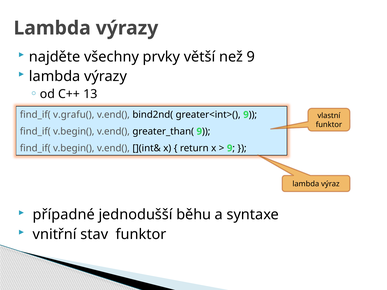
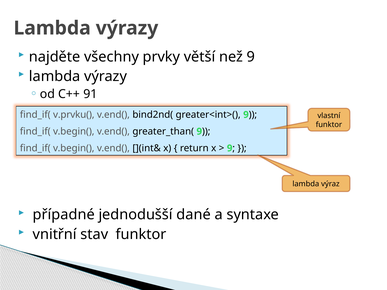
13: 13 -> 91 (90, 94)
v.grafu(: v.grafu( -> v.prvku( (74, 115)
běhu: běhu -> dané (194, 215)
